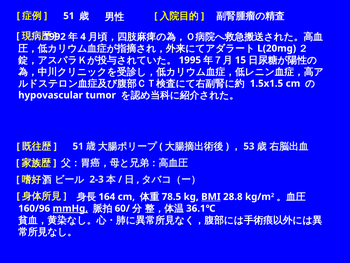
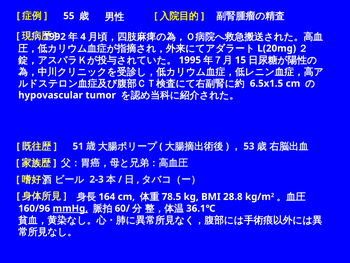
51: 51 -> 55 (69, 16)
1.5x1.5: 1.5x1.5 -> 6.5x1.5 (266, 83)
BMI underline: present -> none (211, 196)
